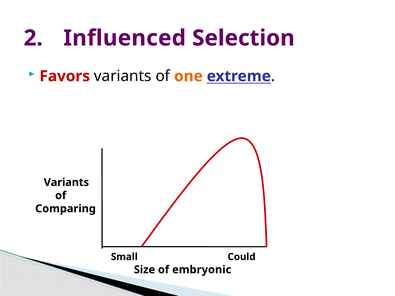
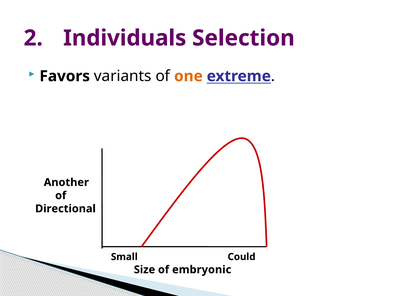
Influenced: Influenced -> Individuals (125, 38)
Favors colour: red -> black (65, 76)
Variants: Variants -> Another (66, 183)
Comparing: Comparing -> Directional (65, 209)
